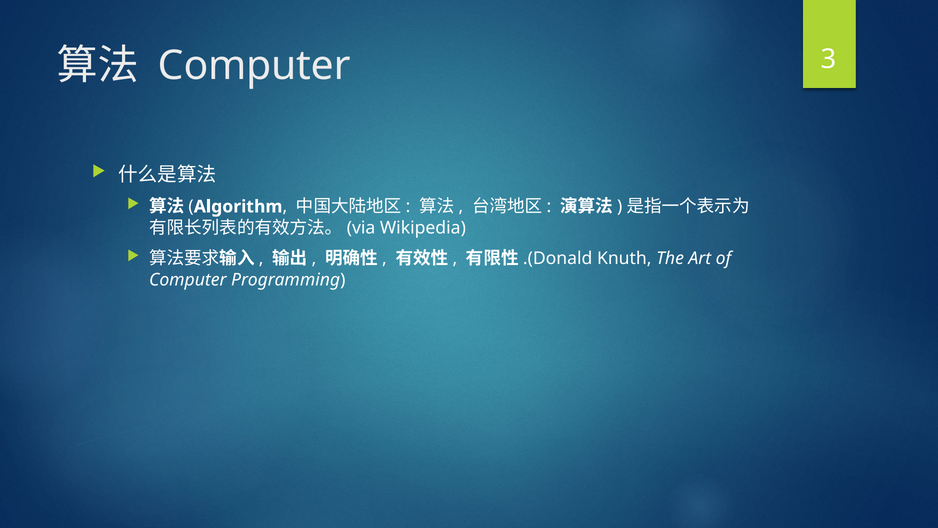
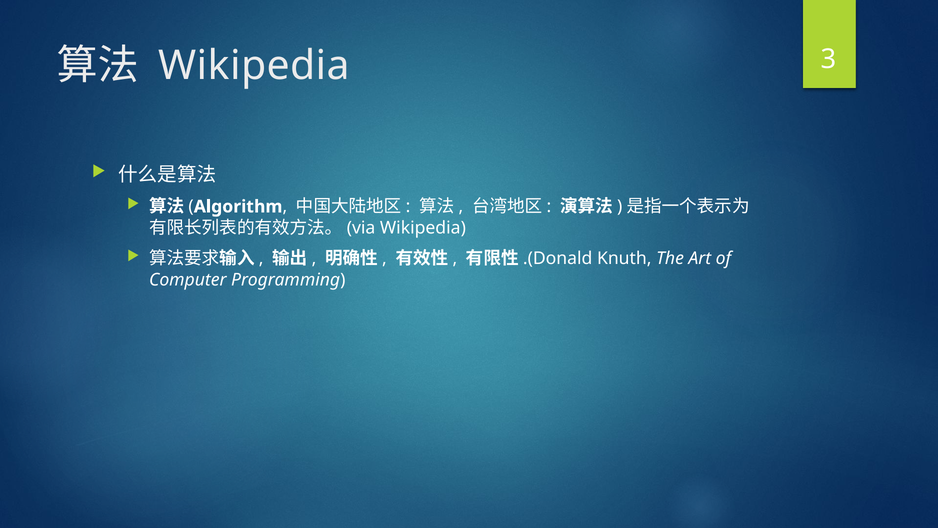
Computer: Computer -> Wikipedia (254, 66)
